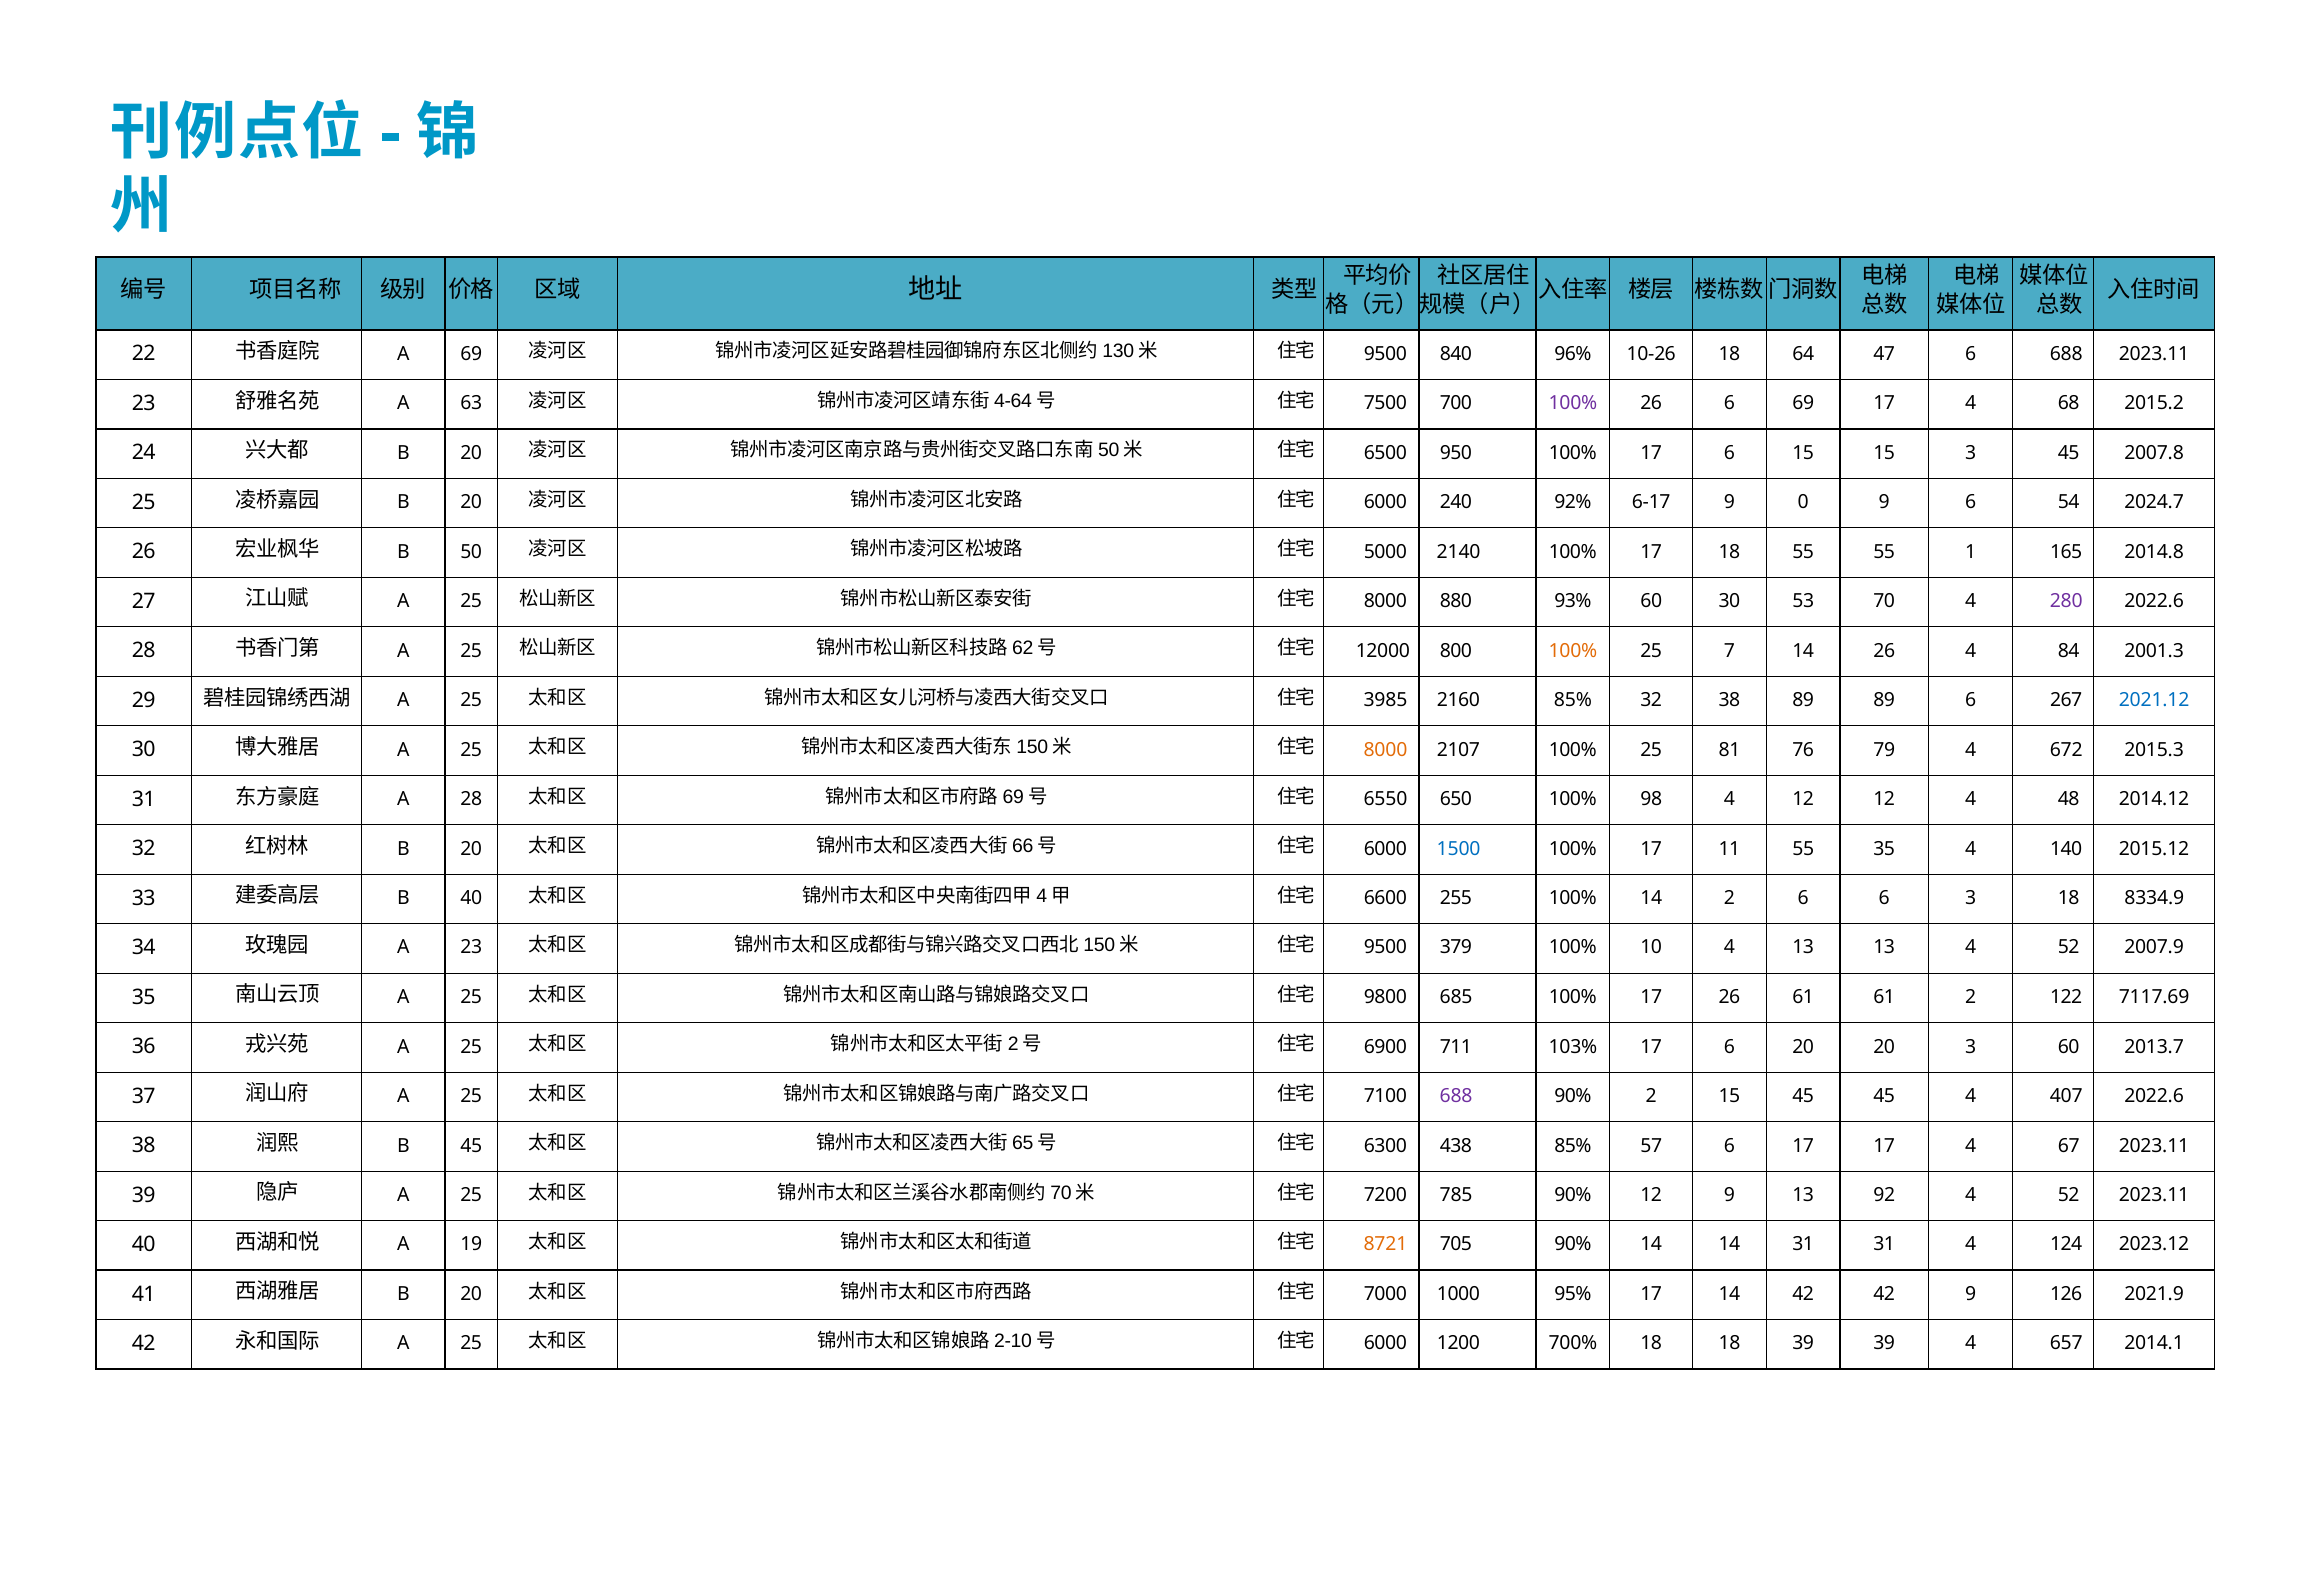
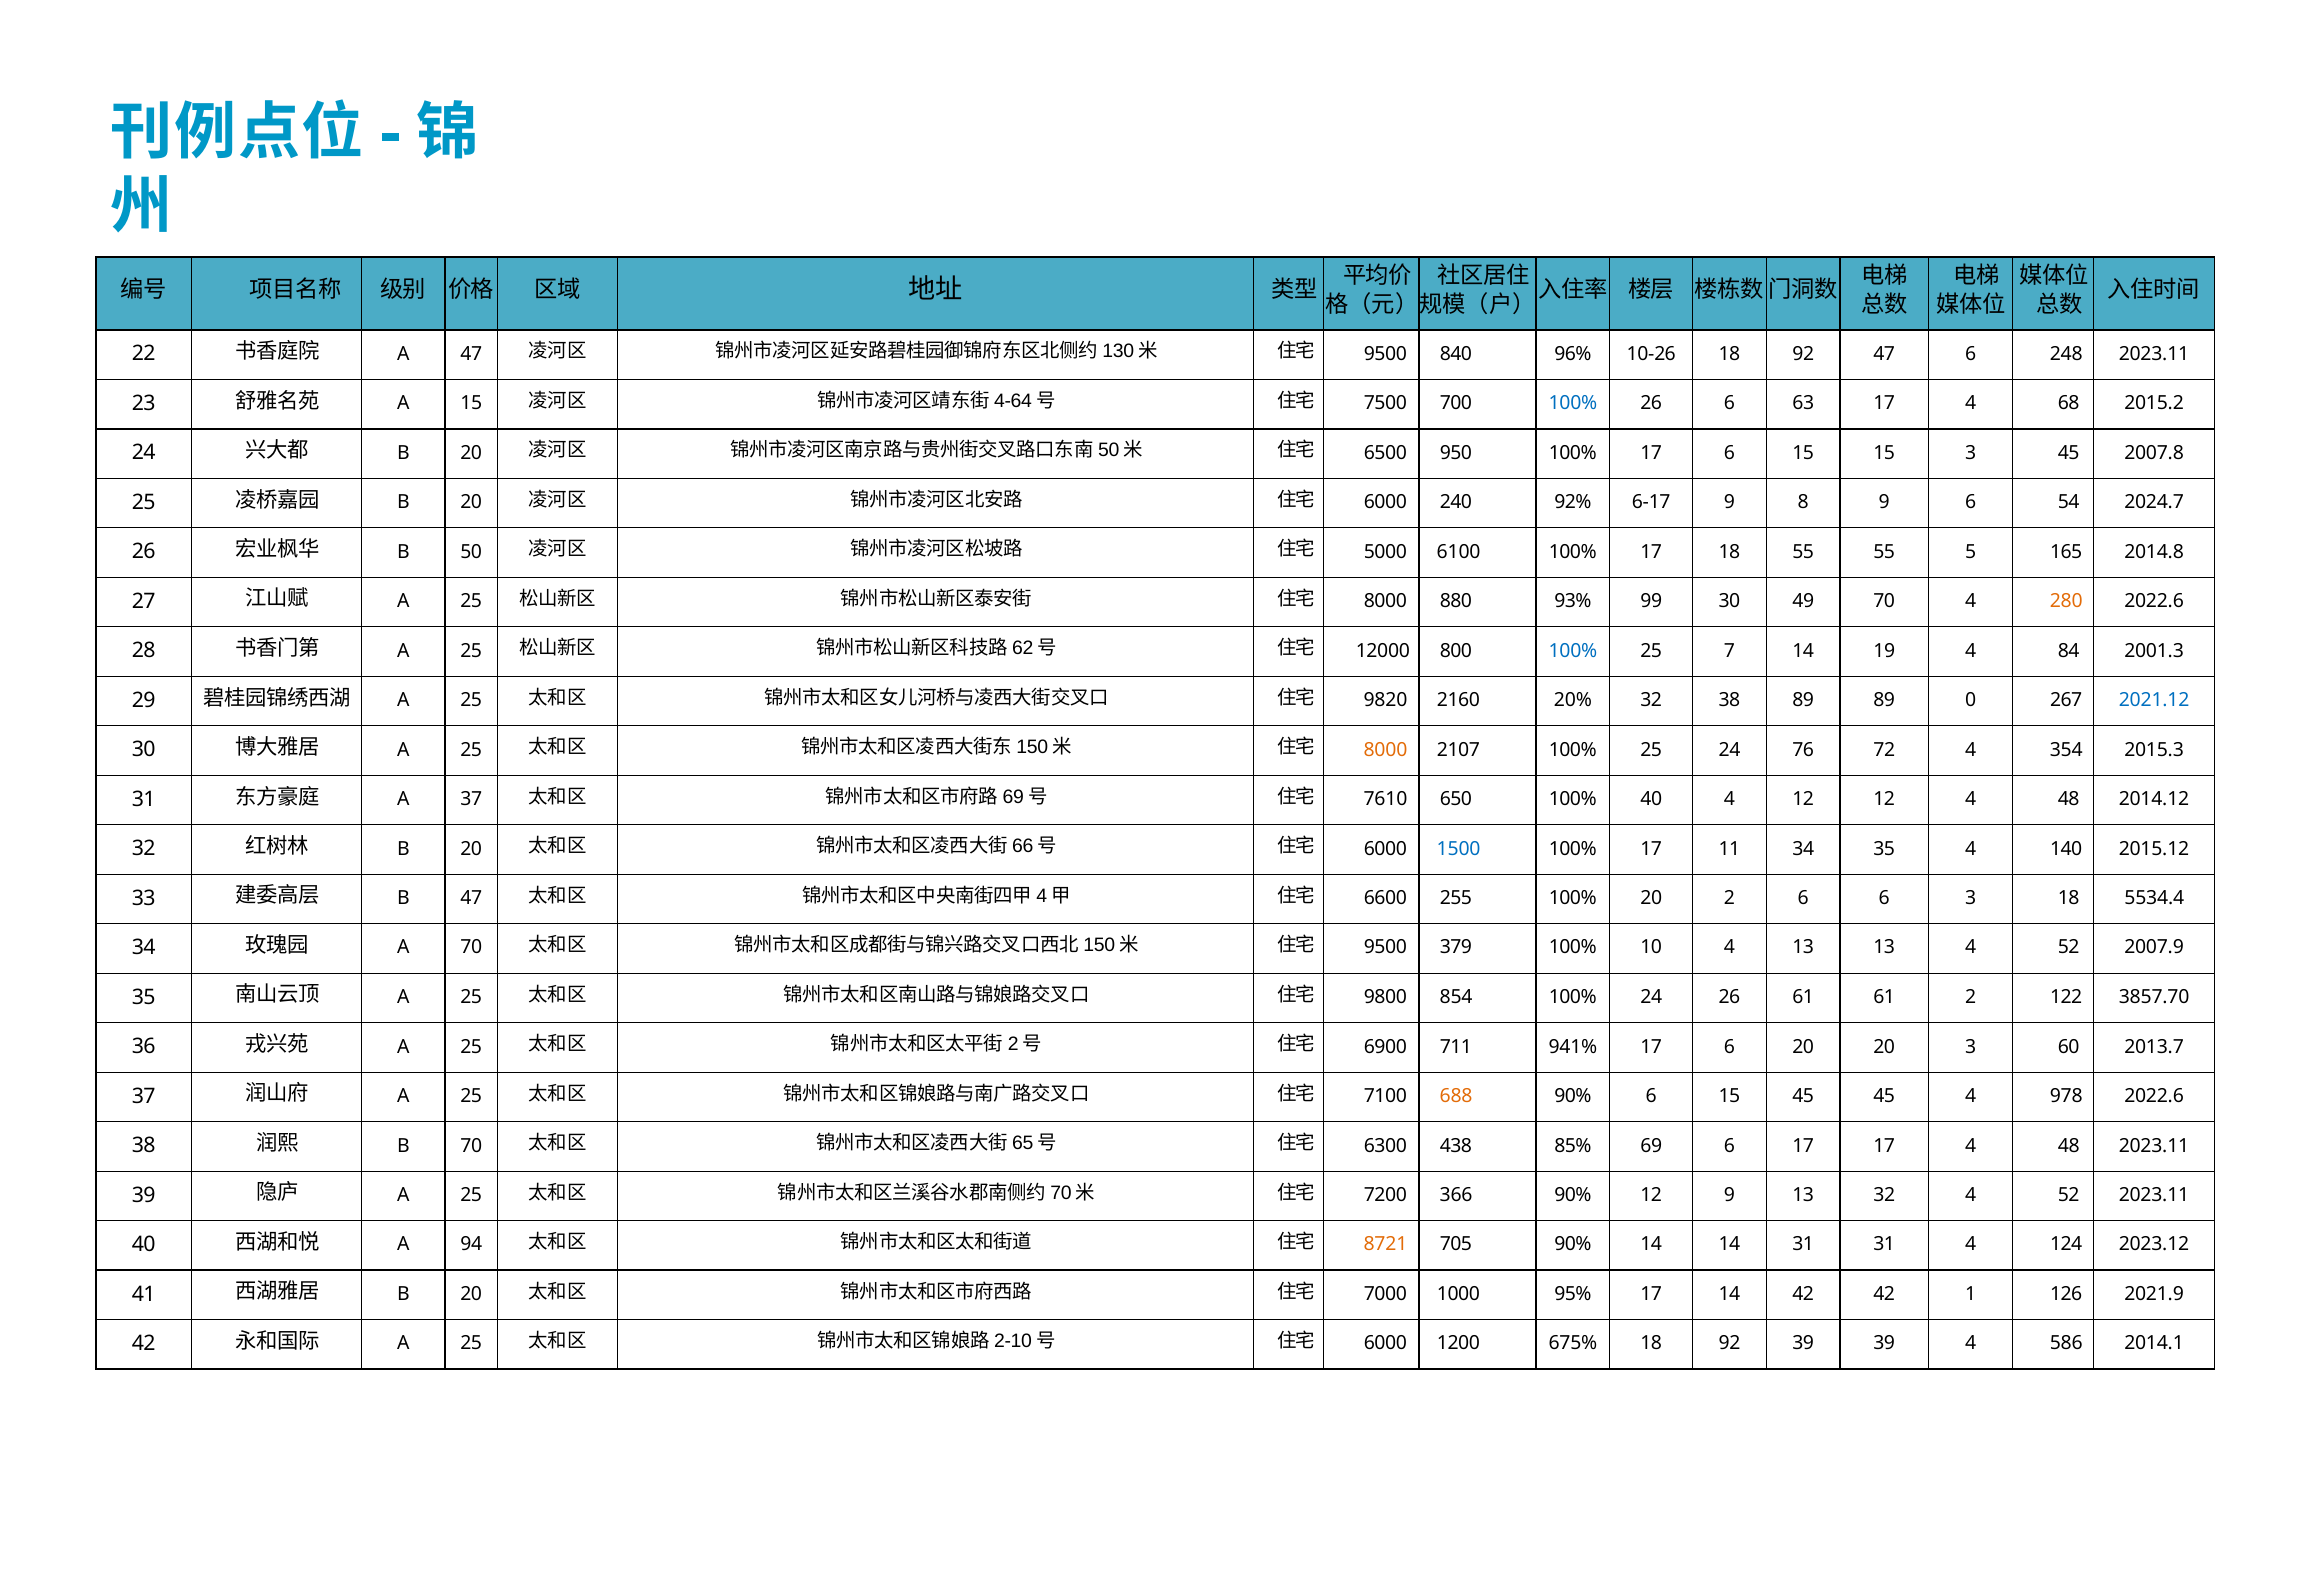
A 69: 69 -> 47 (471, 354)
10-26 18 64: 64 -> 92 (1803, 354)
6 688: 688 -> 248 (2066, 354)
A 63: 63 -> 15 (471, 403)
100% colour: purple -> blue (1573, 403)
6 69: 69 -> 63 (1803, 403)
0: 0 -> 8 (1803, 502)
2140: 2140 -> 6100 (1459, 552)
1: 1 -> 5 (1971, 552)
93% 60: 60 -> 99 (1651, 601)
53: 53 -> 49 (1803, 601)
280 colour: purple -> orange (2066, 601)
100% colour: orange -> blue (1573, 651)
14 26: 26 -> 19 (1884, 651)
3985: 3985 -> 9820 (1386, 700)
2160 85%: 85% -> 20% (1573, 700)
89 6: 6 -> 0 (1971, 700)
25 81: 81 -> 24 (1730, 750)
79: 79 -> 72 (1884, 750)
672: 672 -> 354 (2066, 750)
A 28: 28 -> 37 (471, 799)
6550: 6550 -> 7610 (1386, 799)
100% 98: 98 -> 40 (1651, 799)
11 55: 55 -> 34 (1803, 849)
B 40: 40 -> 47 (471, 898)
100% 14: 14 -> 20 (1651, 898)
8334.9: 8334.9 -> 5534.4 (2154, 898)
A 23: 23 -> 70 (471, 947)
685: 685 -> 854 (1456, 997)
17: 17 -> 24 (1651, 997)
7117.69: 7117.69 -> 3857.70 (2154, 997)
103%: 103% -> 941% (1573, 1046)
688 colour: purple -> orange (1456, 1096)
90% 2: 2 -> 6 (1651, 1096)
407: 407 -> 978 (2066, 1096)
B 45: 45 -> 70 (471, 1146)
57: 57 -> 69 (1651, 1146)
17 4 67: 67 -> 48 (2069, 1146)
785: 785 -> 366 (1456, 1195)
13 92: 92 -> 32 (1884, 1195)
19: 19 -> 94 (471, 1244)
42 9: 9 -> 1 (1971, 1294)
700%: 700% -> 675% (1573, 1343)
18: 18 -> 92 (1730, 1343)
657: 657 -> 586 (2066, 1343)
